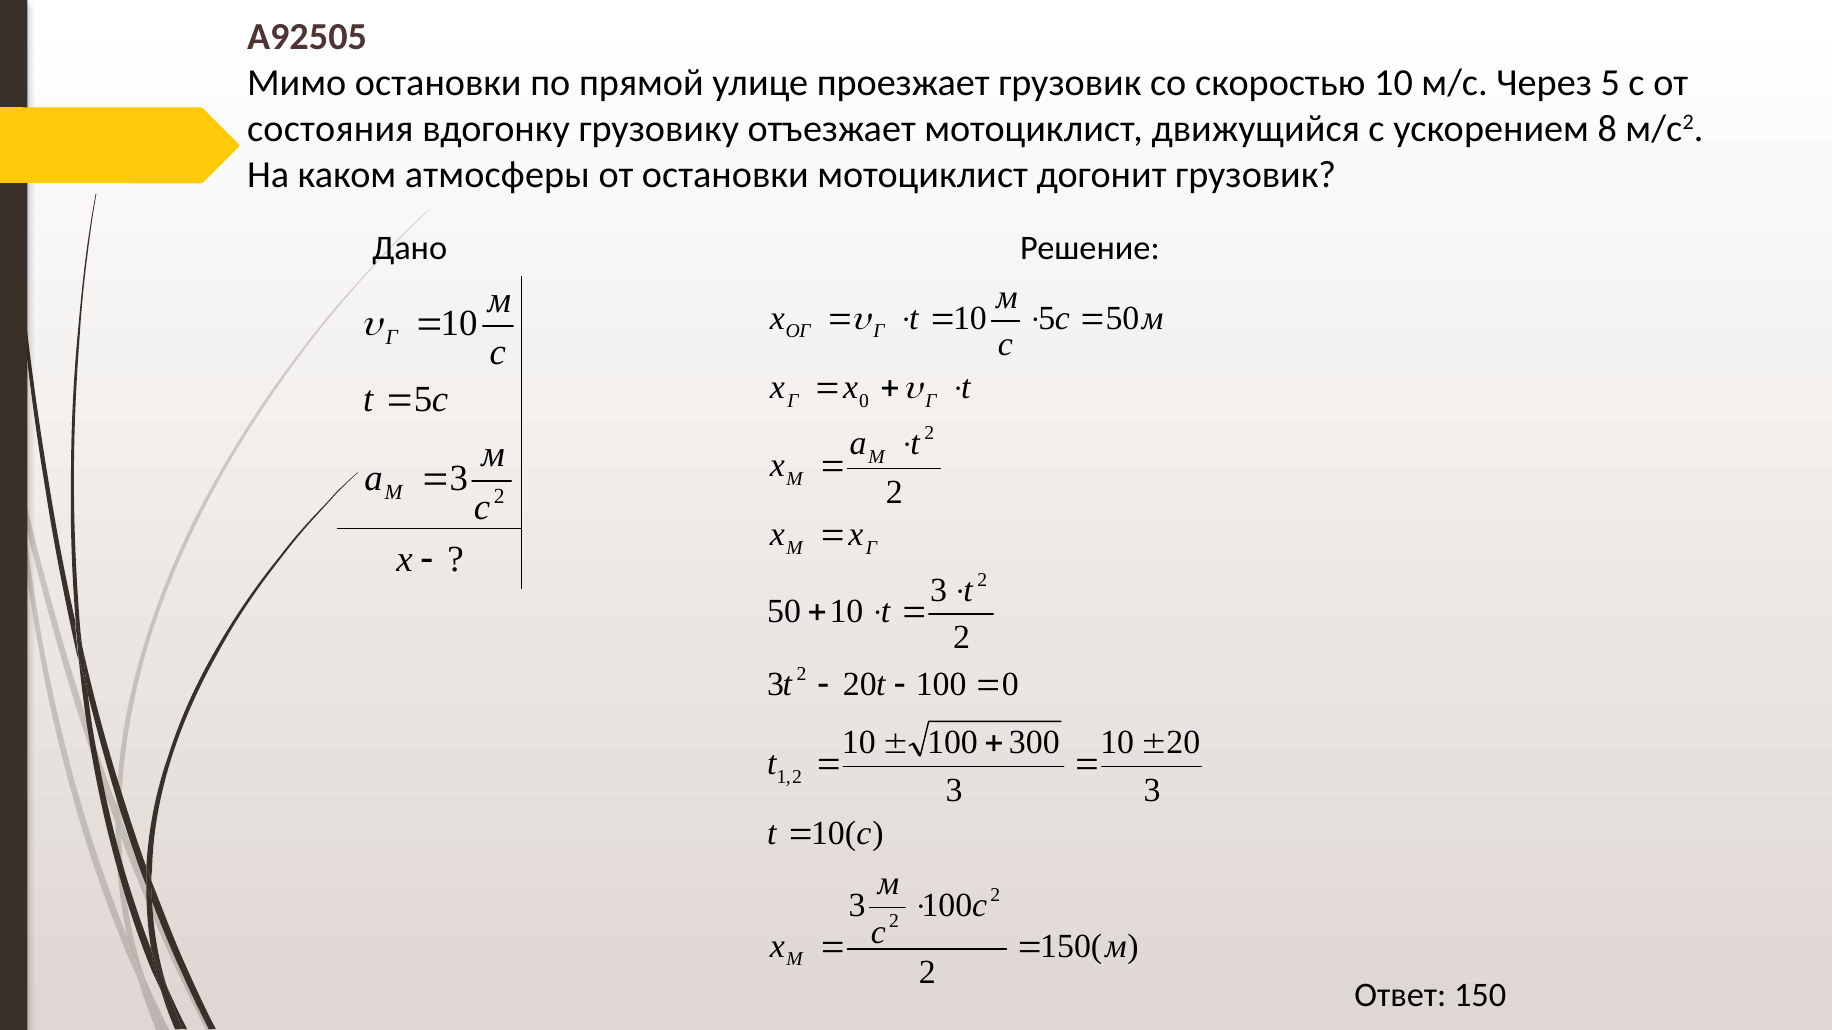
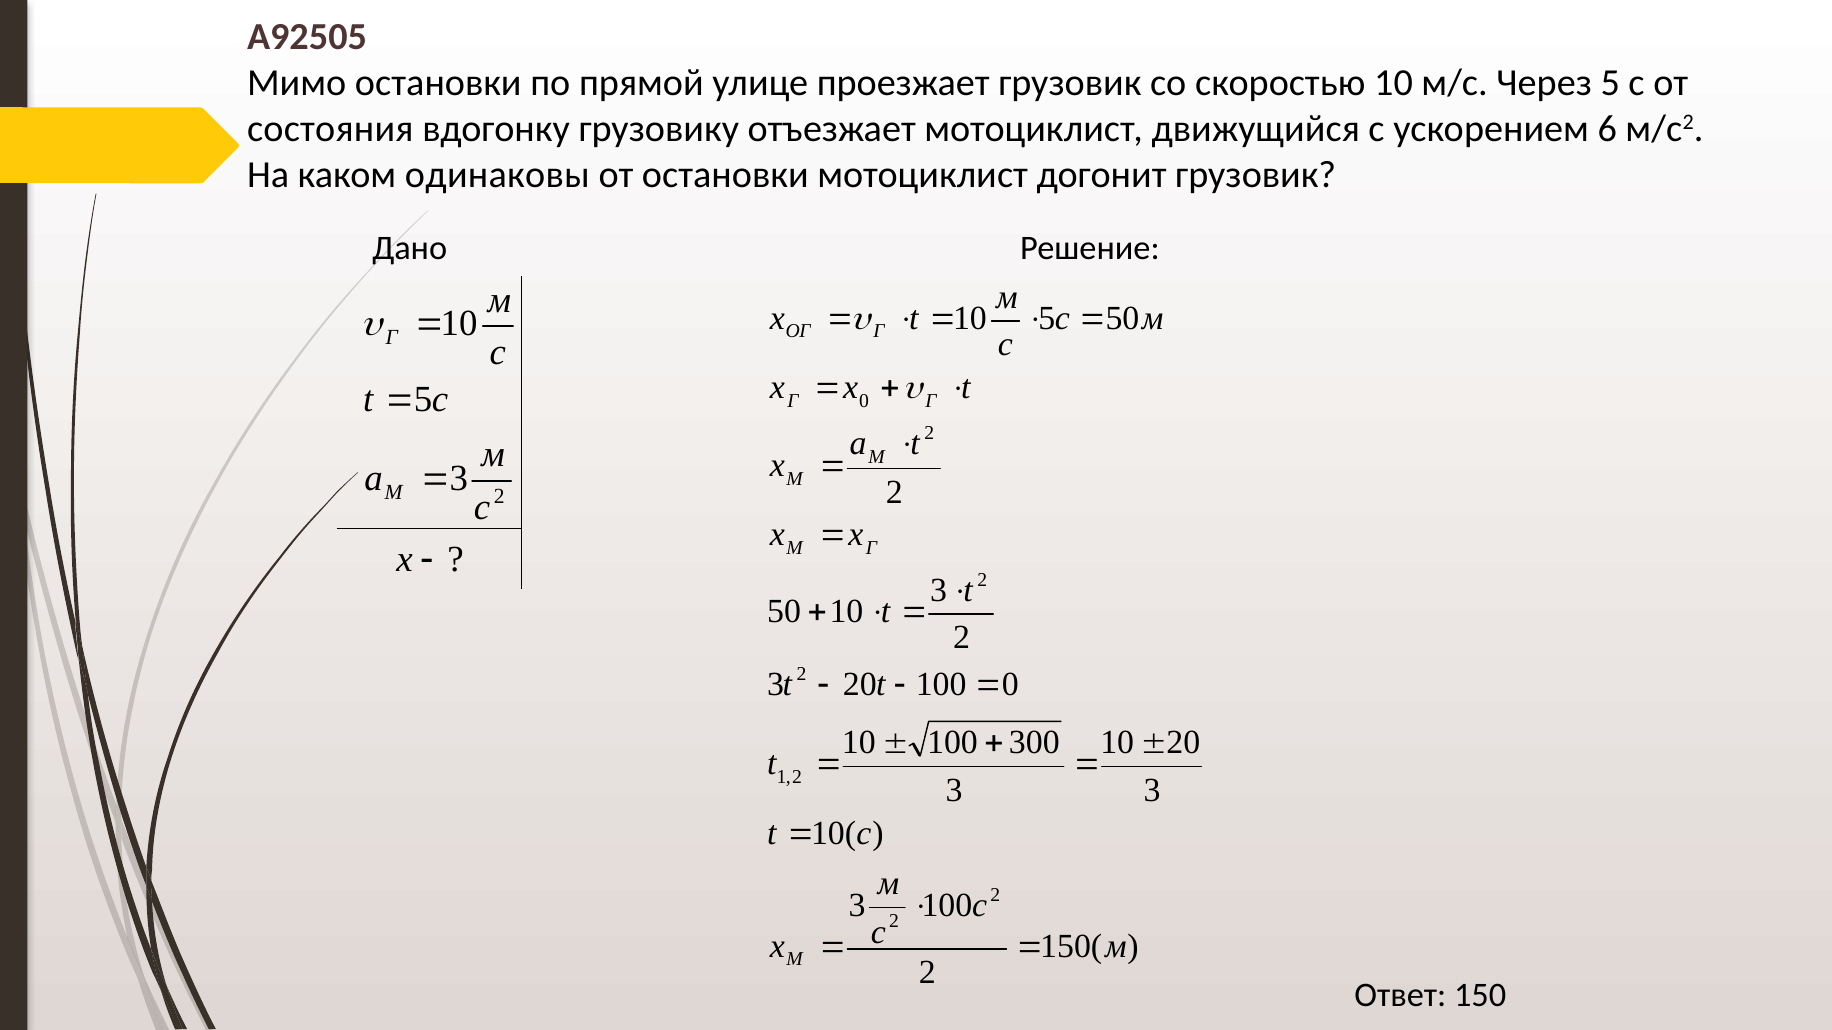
8: 8 -> 6 (1607, 129)
атмосферы: атмосферы -> одинаковы (497, 175)
